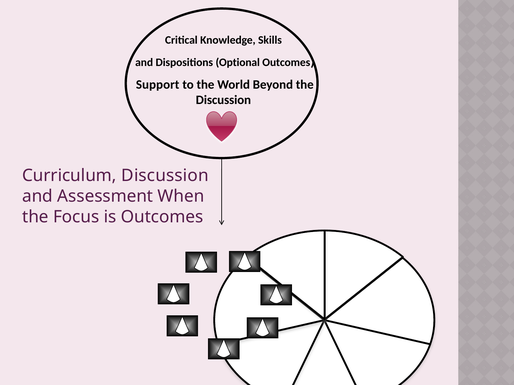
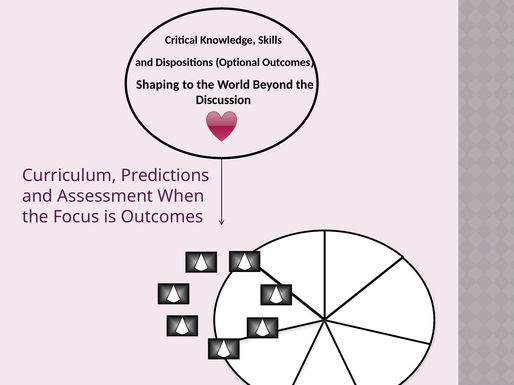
Support: Support -> Shaping (158, 85)
Curriculum Discussion: Discussion -> Predictions (165, 176)
